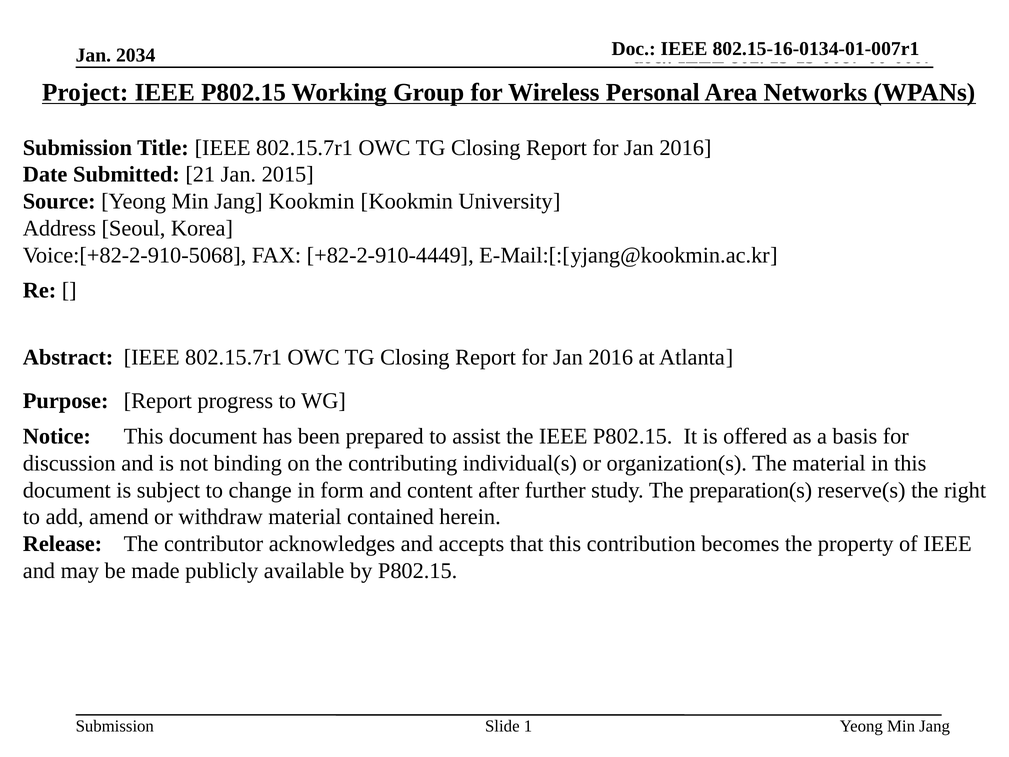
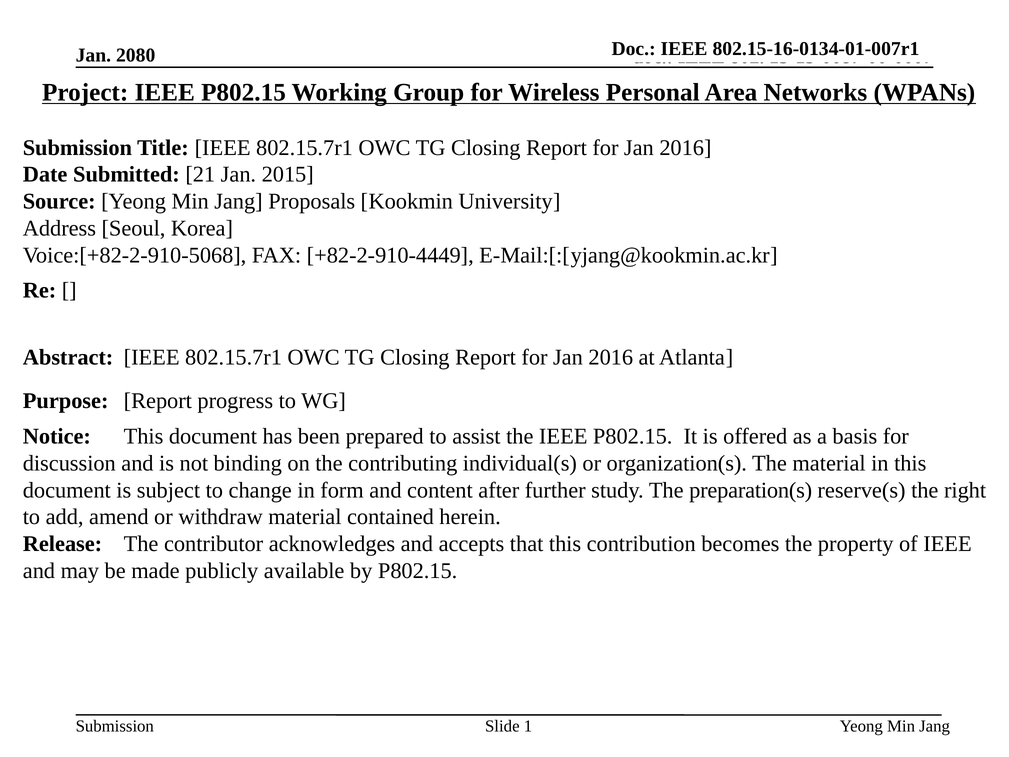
2034: 2034 -> 2080 (136, 55)
Jang Kookmin: Kookmin -> Proposals (312, 201)
